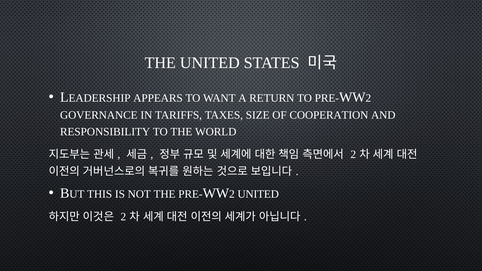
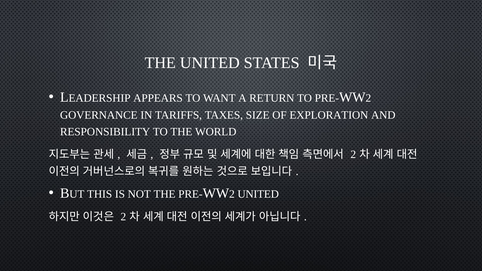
COOPERATION: COOPERATION -> EXPLORATION (329, 115)
